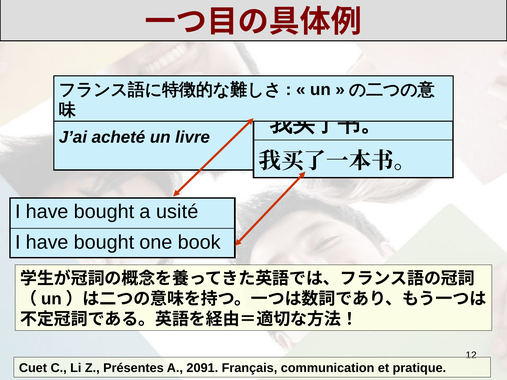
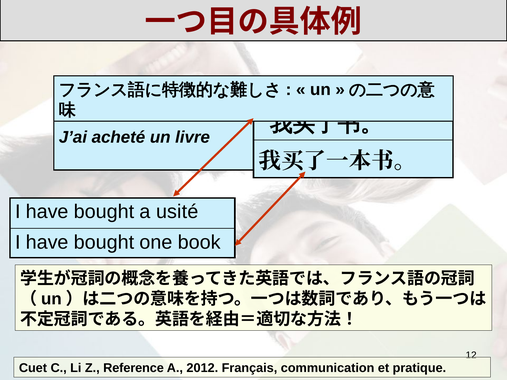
Présentes: Présentes -> Reference (134, 368)
2091: 2091 -> 2012 (202, 368)
